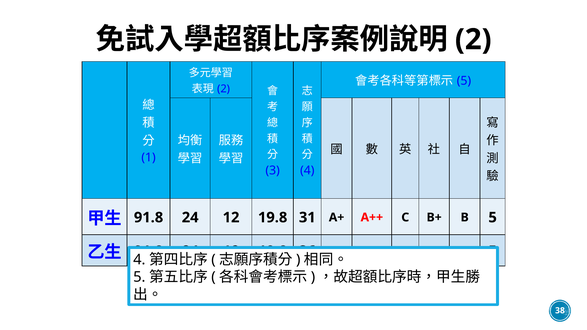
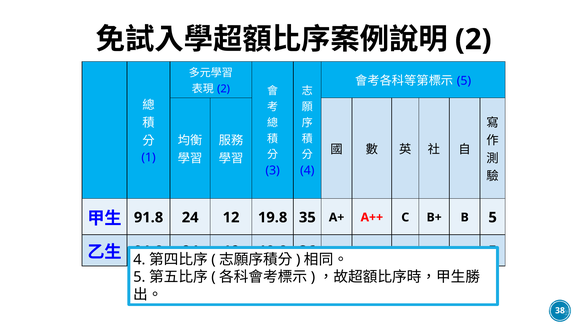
31: 31 -> 35 (307, 218)
